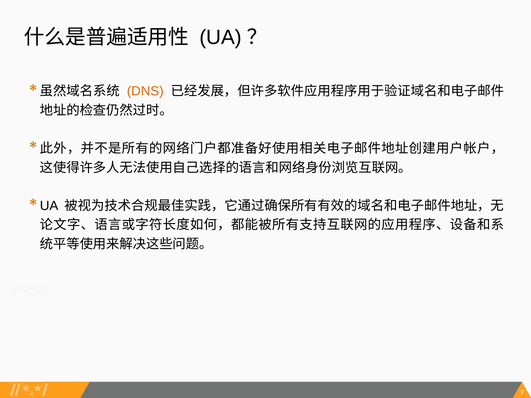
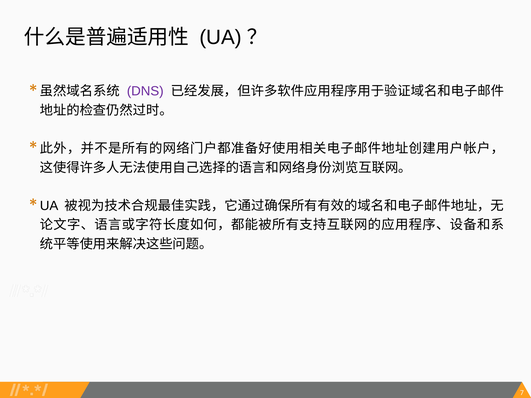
DNS colour: orange -> purple (145, 91)
